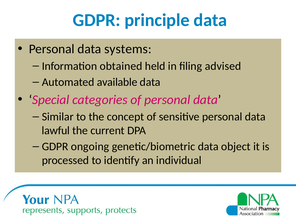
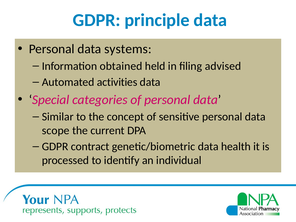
available: available -> activities (117, 82)
lawful: lawful -> scope (56, 130)
ongoing: ongoing -> contract (90, 147)
object: object -> health (236, 147)
